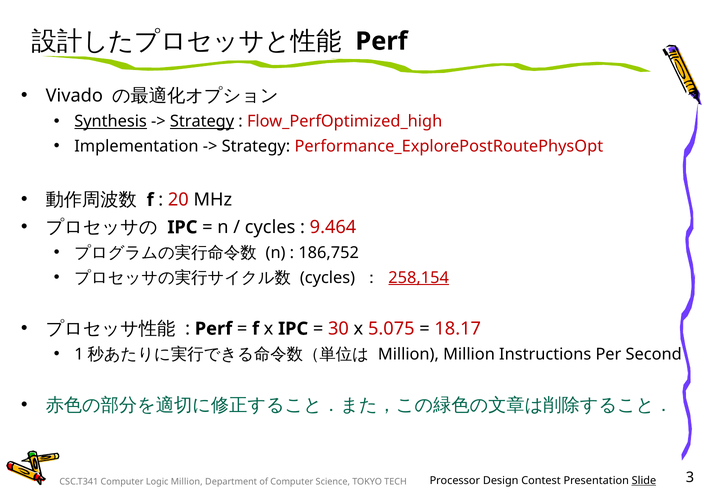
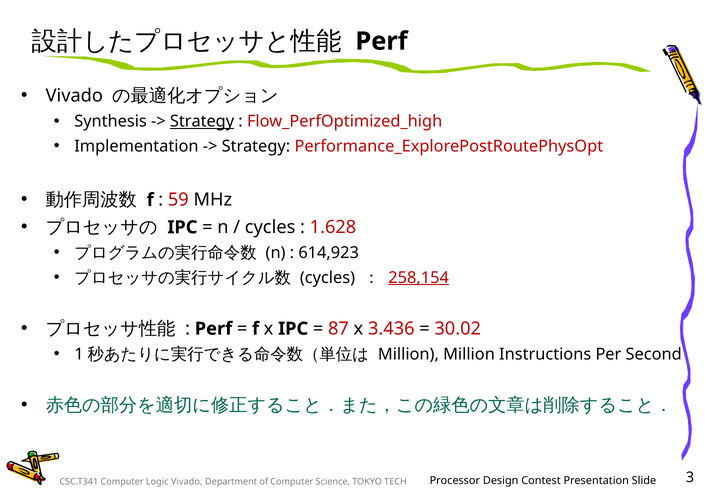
Synthesis underline: present -> none (111, 121)
20: 20 -> 59 (178, 200)
9.464: 9.464 -> 1.628 (333, 227)
186,752: 186,752 -> 614,923 (329, 253)
30: 30 -> 87 (338, 328)
5.075: 5.075 -> 3.436 (391, 328)
18.17: 18.17 -> 30.02 (458, 328)
Slide underline: present -> none (644, 480)
Million: Million -> Vivado (187, 481)
